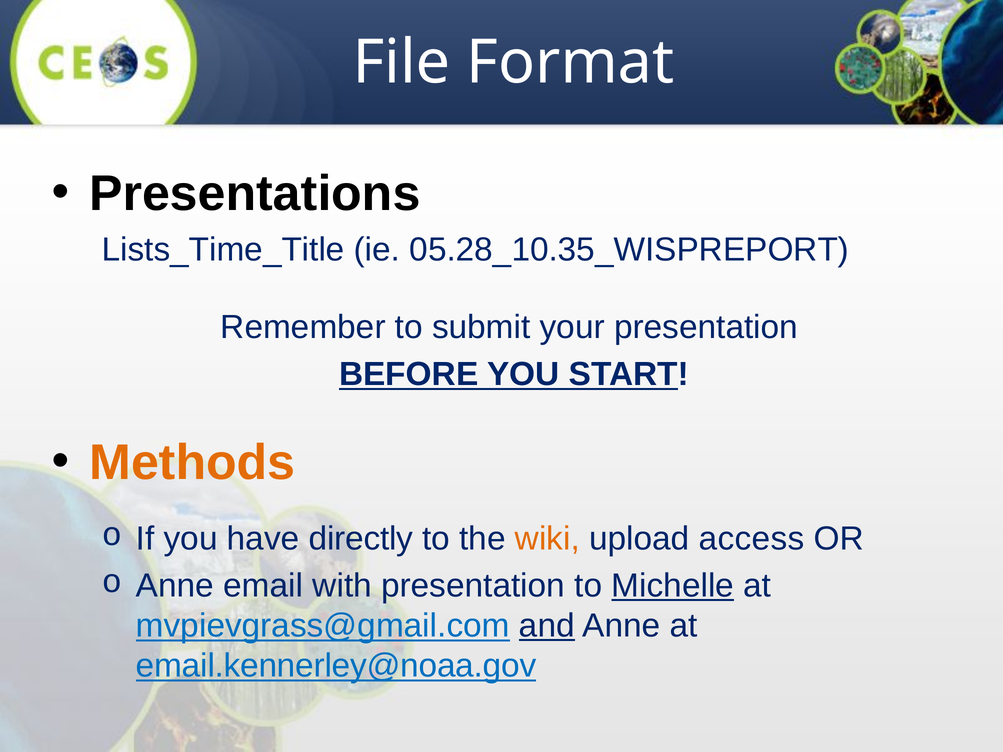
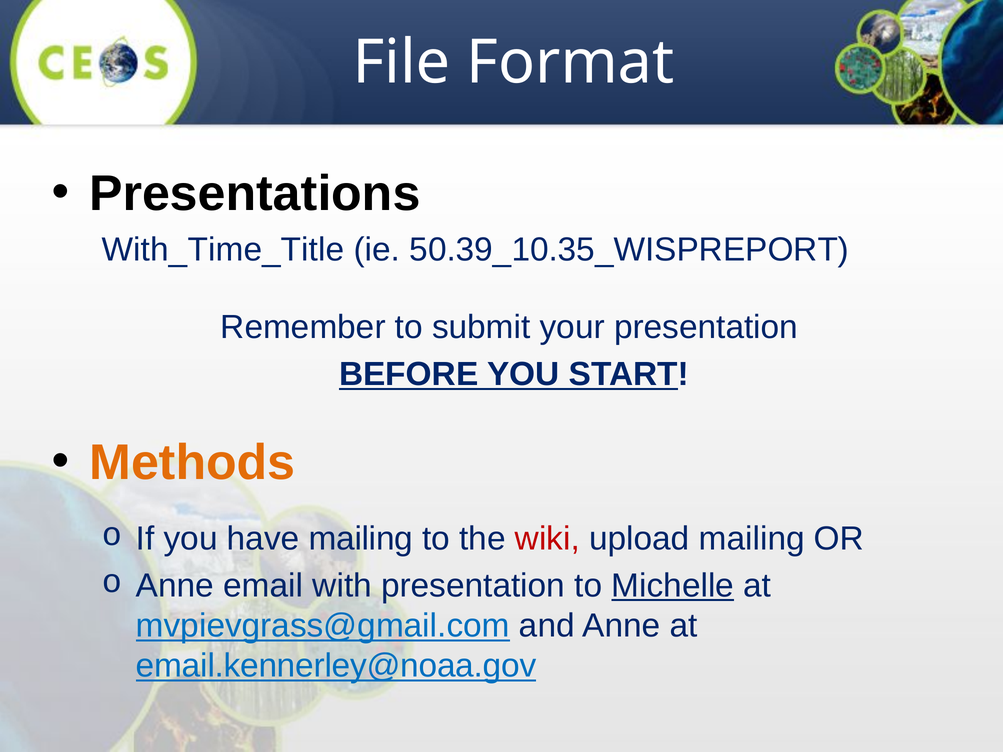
Lists_Time_Title: Lists_Time_Title -> With_Time_Title (223, 250)
05.28_10.35_WISPREPORT: 05.28_10.35_WISPREPORT -> 50.39_10.35_WISPREPORT (629, 250)
have directly: directly -> mailing (361, 539)
wiki colour: orange -> red (547, 539)
upload access: access -> mailing (752, 539)
and underline: present -> none (547, 626)
